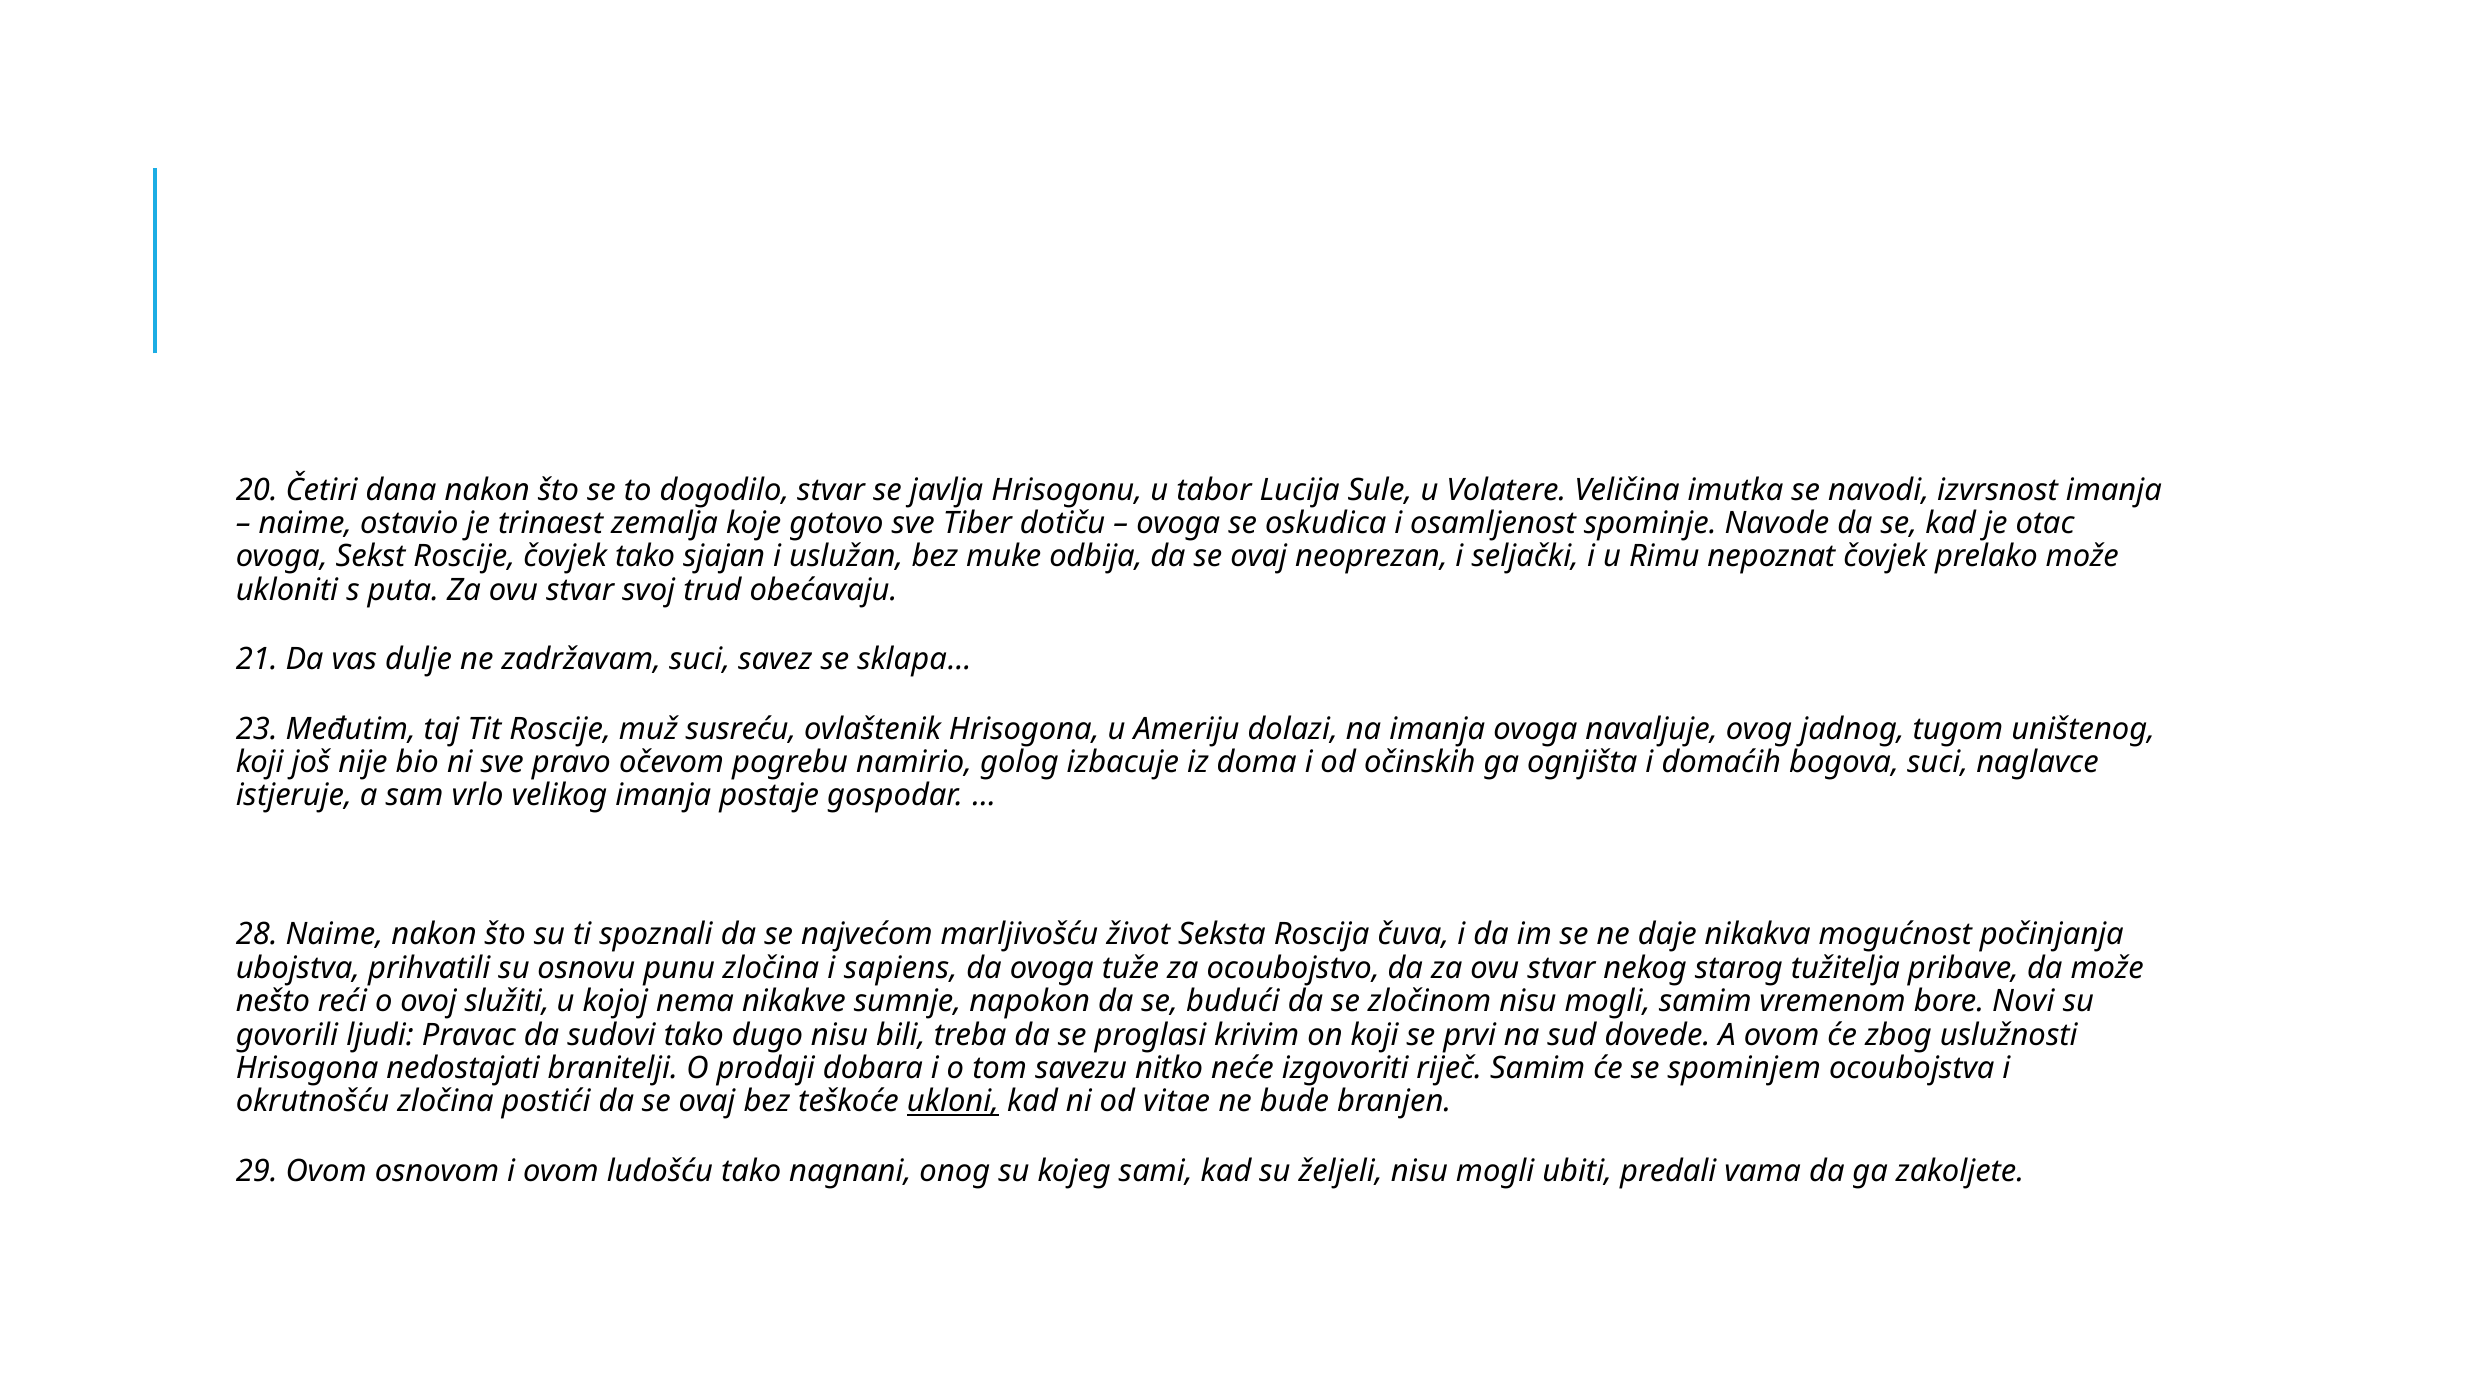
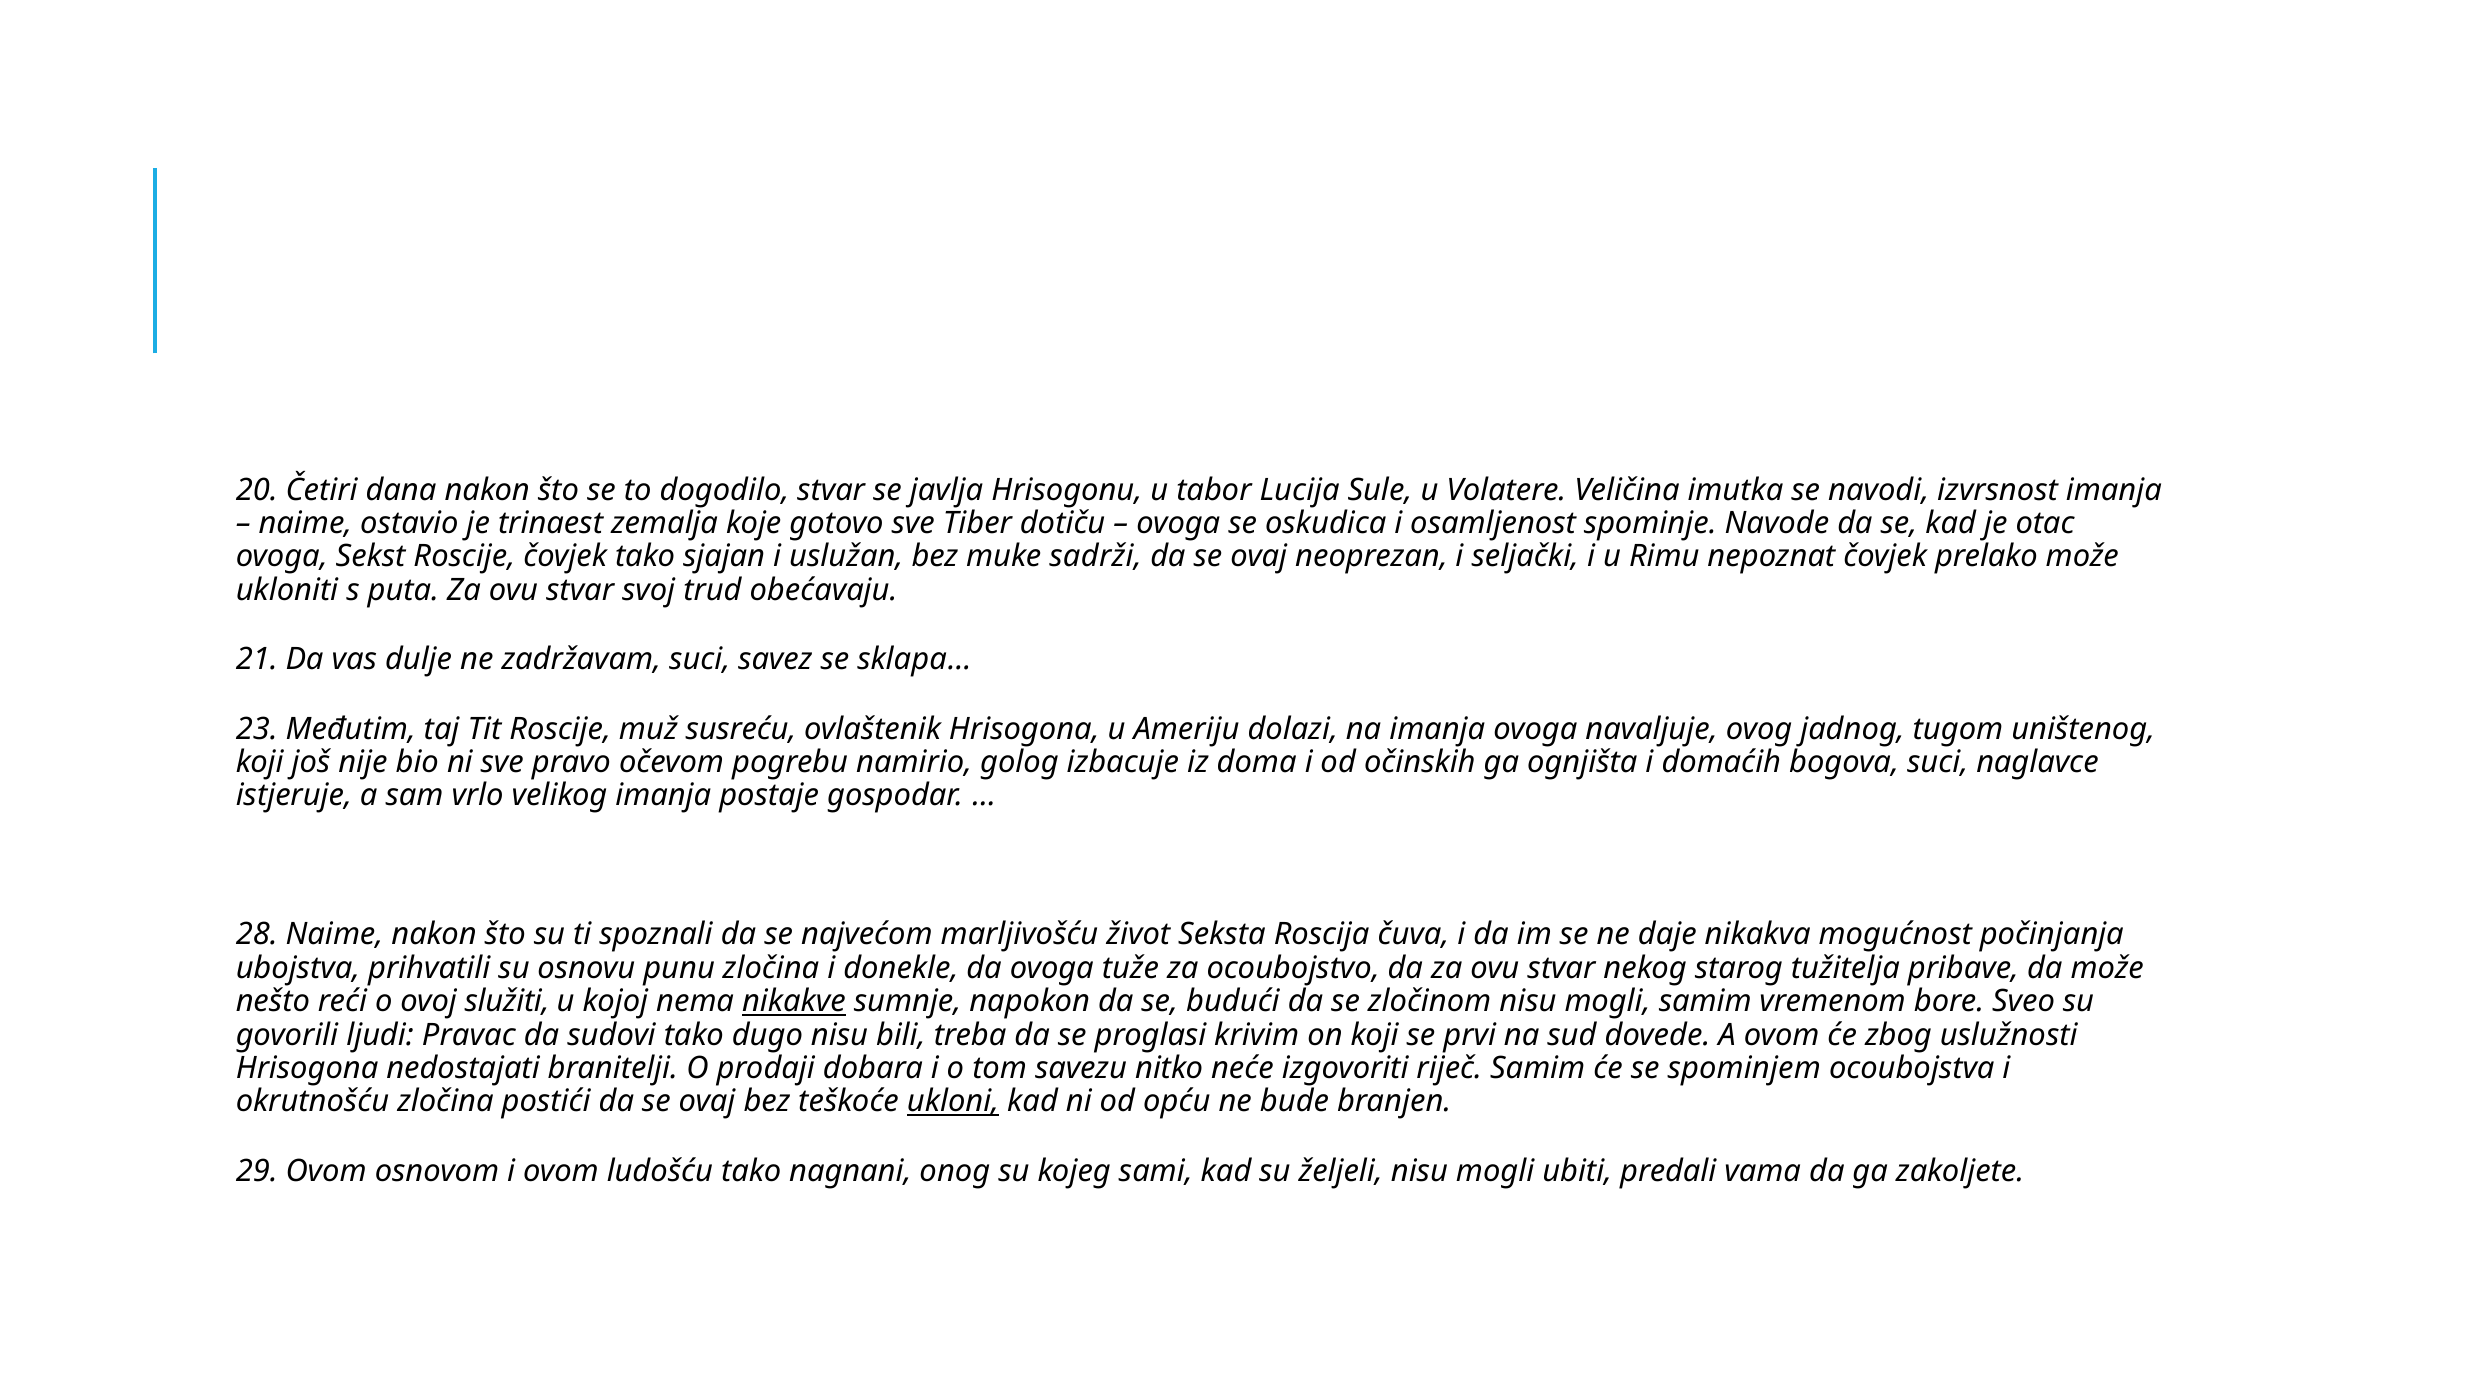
odbija: odbija -> sadrži (1096, 557)
sapiens: sapiens -> donekle (901, 968)
nikakve underline: none -> present (794, 1002)
Novi: Novi -> Sveo (2024, 1002)
vitae: vitae -> opću (1177, 1102)
